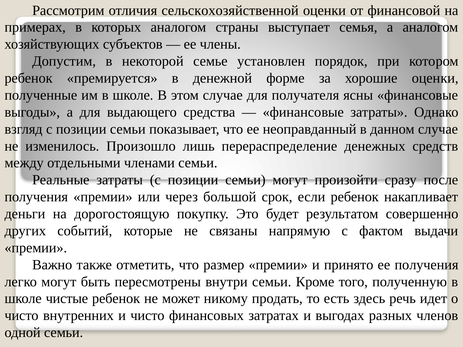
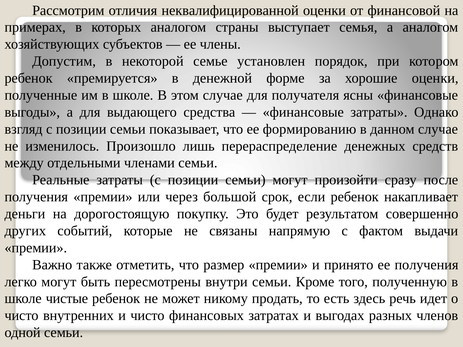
сельскохозяйственной: сельскохозяйственной -> неквалифицированной (230, 10)
неоправданный: неоправданный -> формированию (310, 129)
